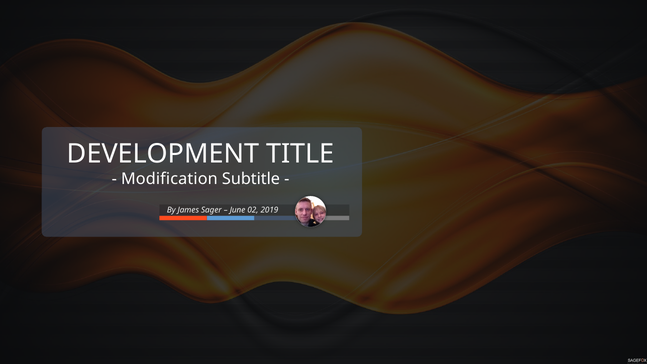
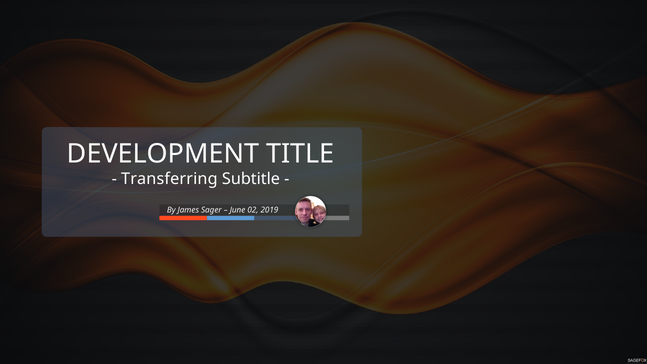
Modification: Modification -> Transferring (169, 179)
